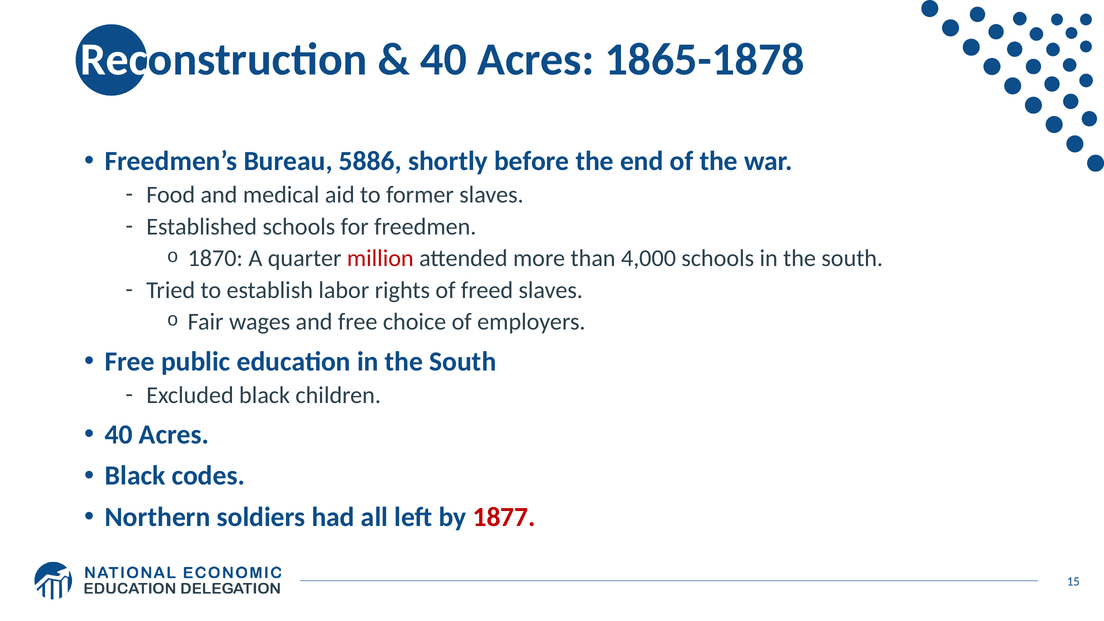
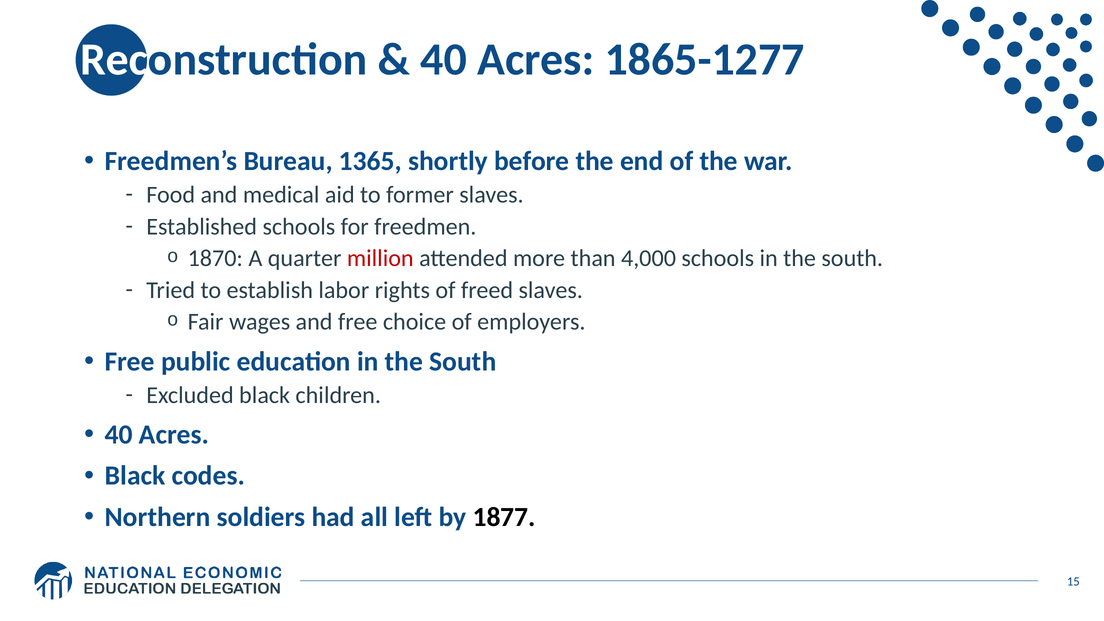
1865-1878: 1865-1878 -> 1865-1277 (705, 60)
5886: 5886 -> 1365 (370, 161)
1877 colour: red -> black (504, 517)
